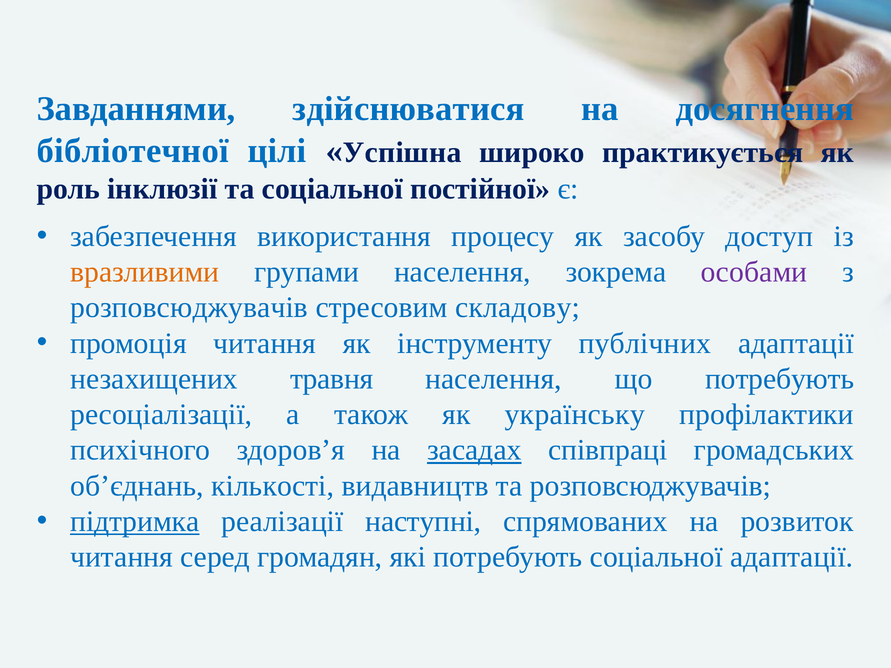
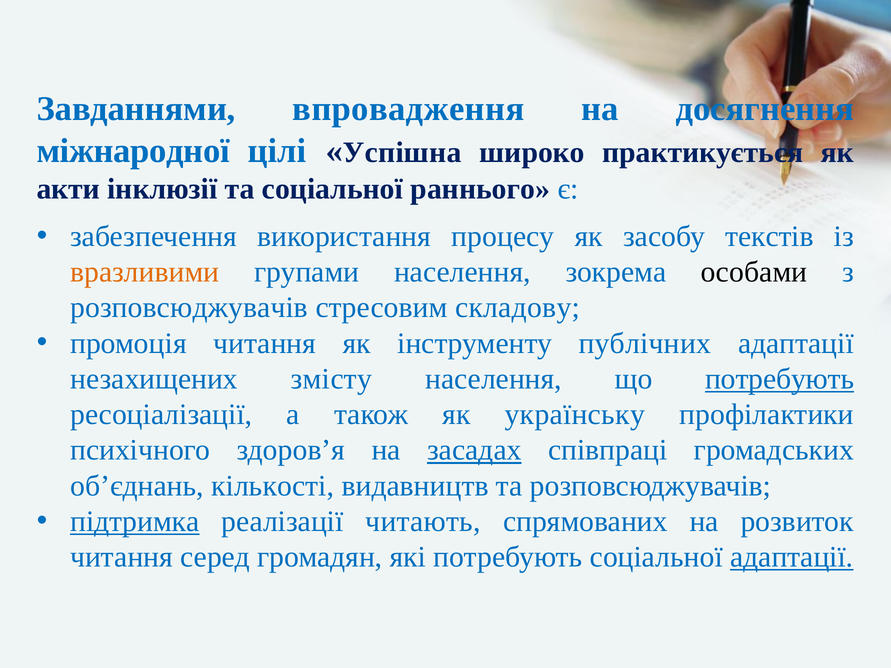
здійснюватися: здійснюватися -> впровадження (408, 109)
бібліотечної: бібліотечної -> міжнародної (133, 151)
роль: роль -> акти (68, 189)
постійної: постійної -> раннього (480, 189)
доступ: доступ -> текстів (769, 236)
особами colour: purple -> black (754, 272)
травня: травня -> змісту (331, 379)
потребують underline: none -> present (780, 379)
наступні: наступні -> читають (423, 522)
адаптації underline: none -> present (792, 557)
